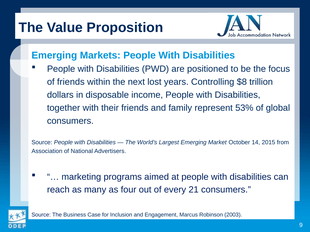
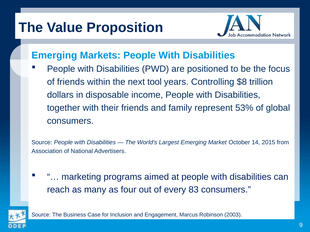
lost: lost -> tool (154, 82)
21: 21 -> 83 (194, 190)
